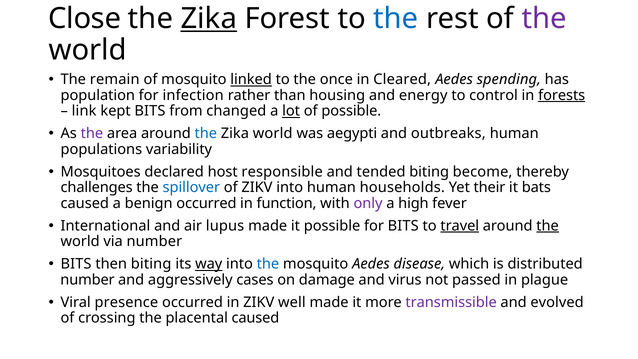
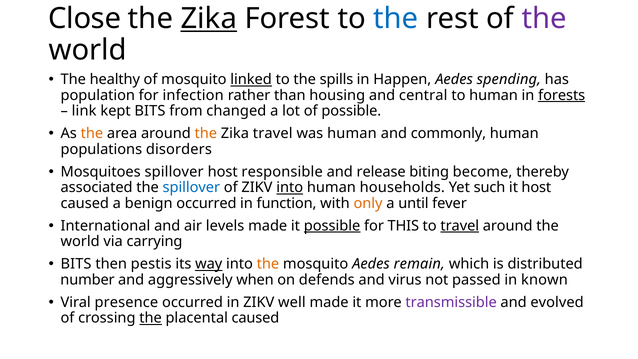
remain: remain -> healthy (115, 80)
once: once -> spills (336, 80)
Cleared: Cleared -> Happen (402, 80)
energy: energy -> central (423, 95)
to control: control -> human (494, 95)
lot underline: present -> none (291, 111)
the colour: purple -> orange (92, 134)
the colour: blue -> orange (206, 134)
Zika world: world -> travel (273, 134)
was aegypti: aegypti -> human (352, 134)
outbreaks: outbreaks -> commonly (448, 134)
variability: variability -> disorders (179, 149)
Mosquitoes declared: declared -> spillover (174, 172)
tended: tended -> release (381, 172)
challenges: challenges -> associated (97, 188)
into underline: none -> present (290, 188)
their: their -> such (489, 188)
it bats: bats -> host (536, 188)
only colour: purple -> orange (368, 203)
high: high -> until (413, 203)
lupus: lupus -> levels (225, 226)
possible underline: none -> present (332, 226)
for BITS: BITS -> THIS (403, 226)
the underline: present -> none (548, 226)
via number: number -> carrying (154, 242)
then biting: biting -> pestis (151, 264)
the colour: blue -> orange (268, 264)
disease: disease -> remain (419, 264)
cases: cases -> when (255, 280)
damage: damage -> defends (327, 280)
plague: plague -> known (545, 280)
the underline: none -> present (151, 318)
